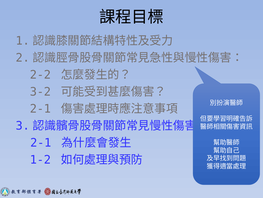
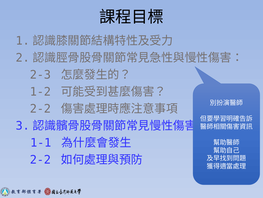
2-2: 2-2 -> 2-3 (40, 75)
3-2: 3-2 -> 1-2 (40, 92)
2-1: 2-1 -> 2-2 (40, 108)
2-1: 2-1 -> 1-1 (41, 142)
1-2: 1-2 -> 2-2 (40, 159)
